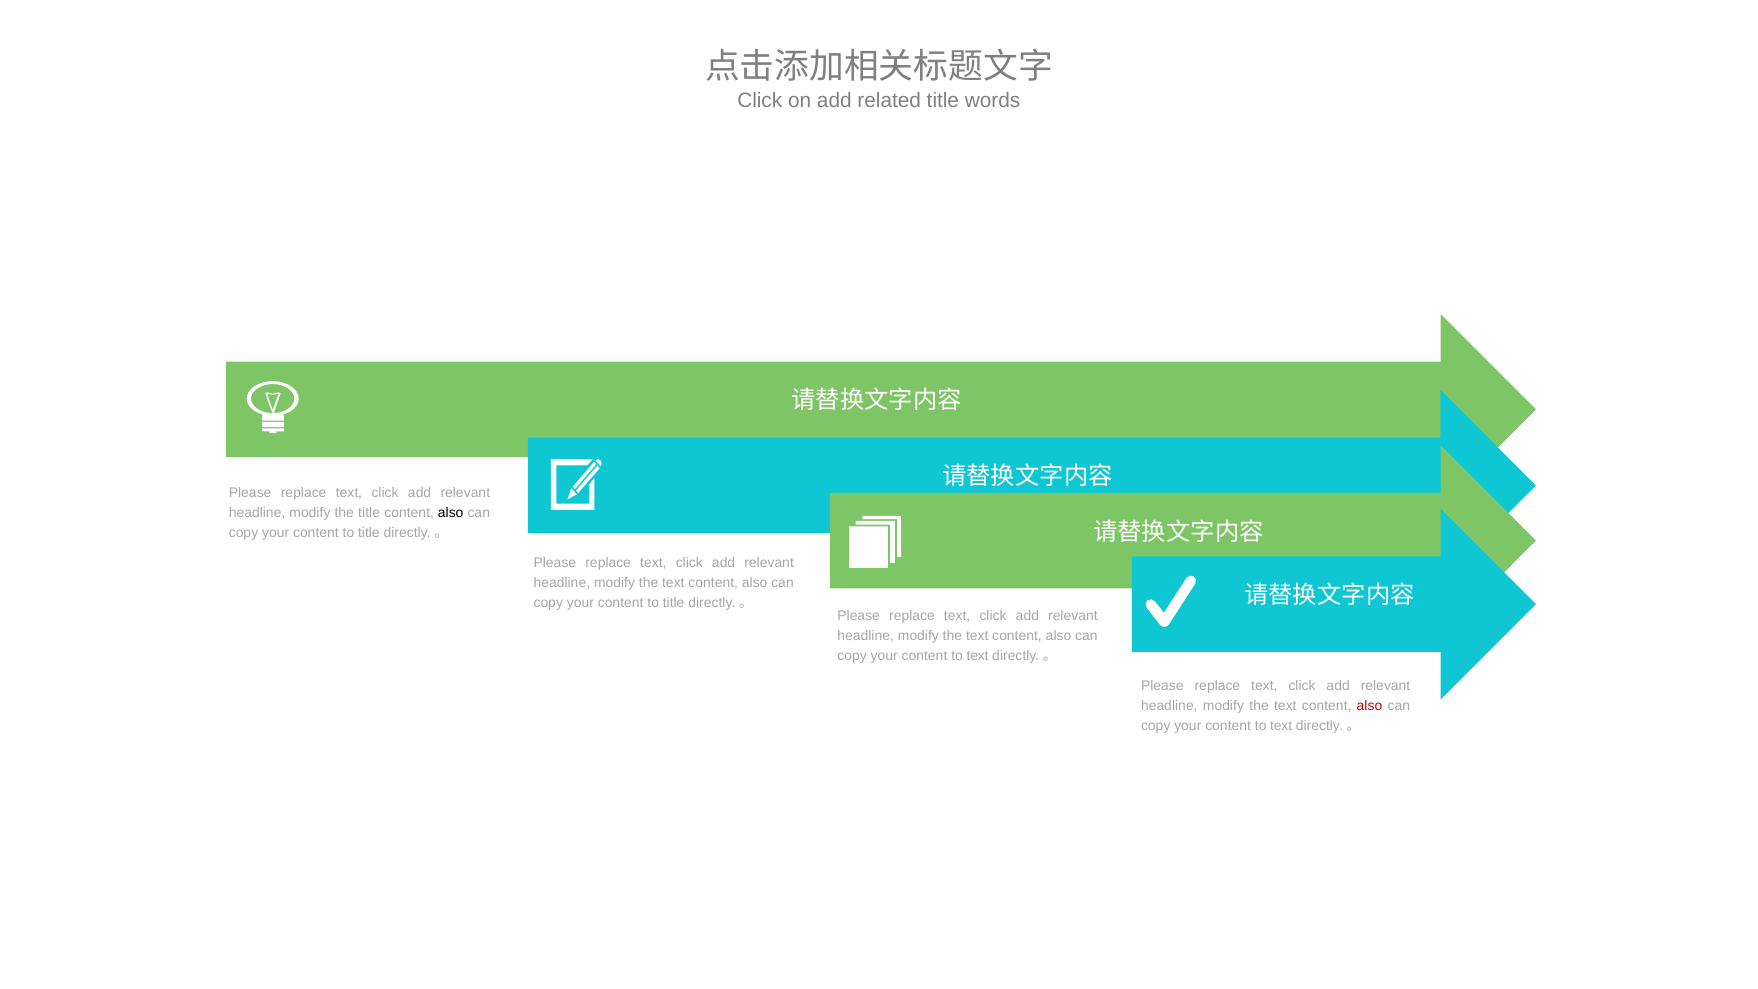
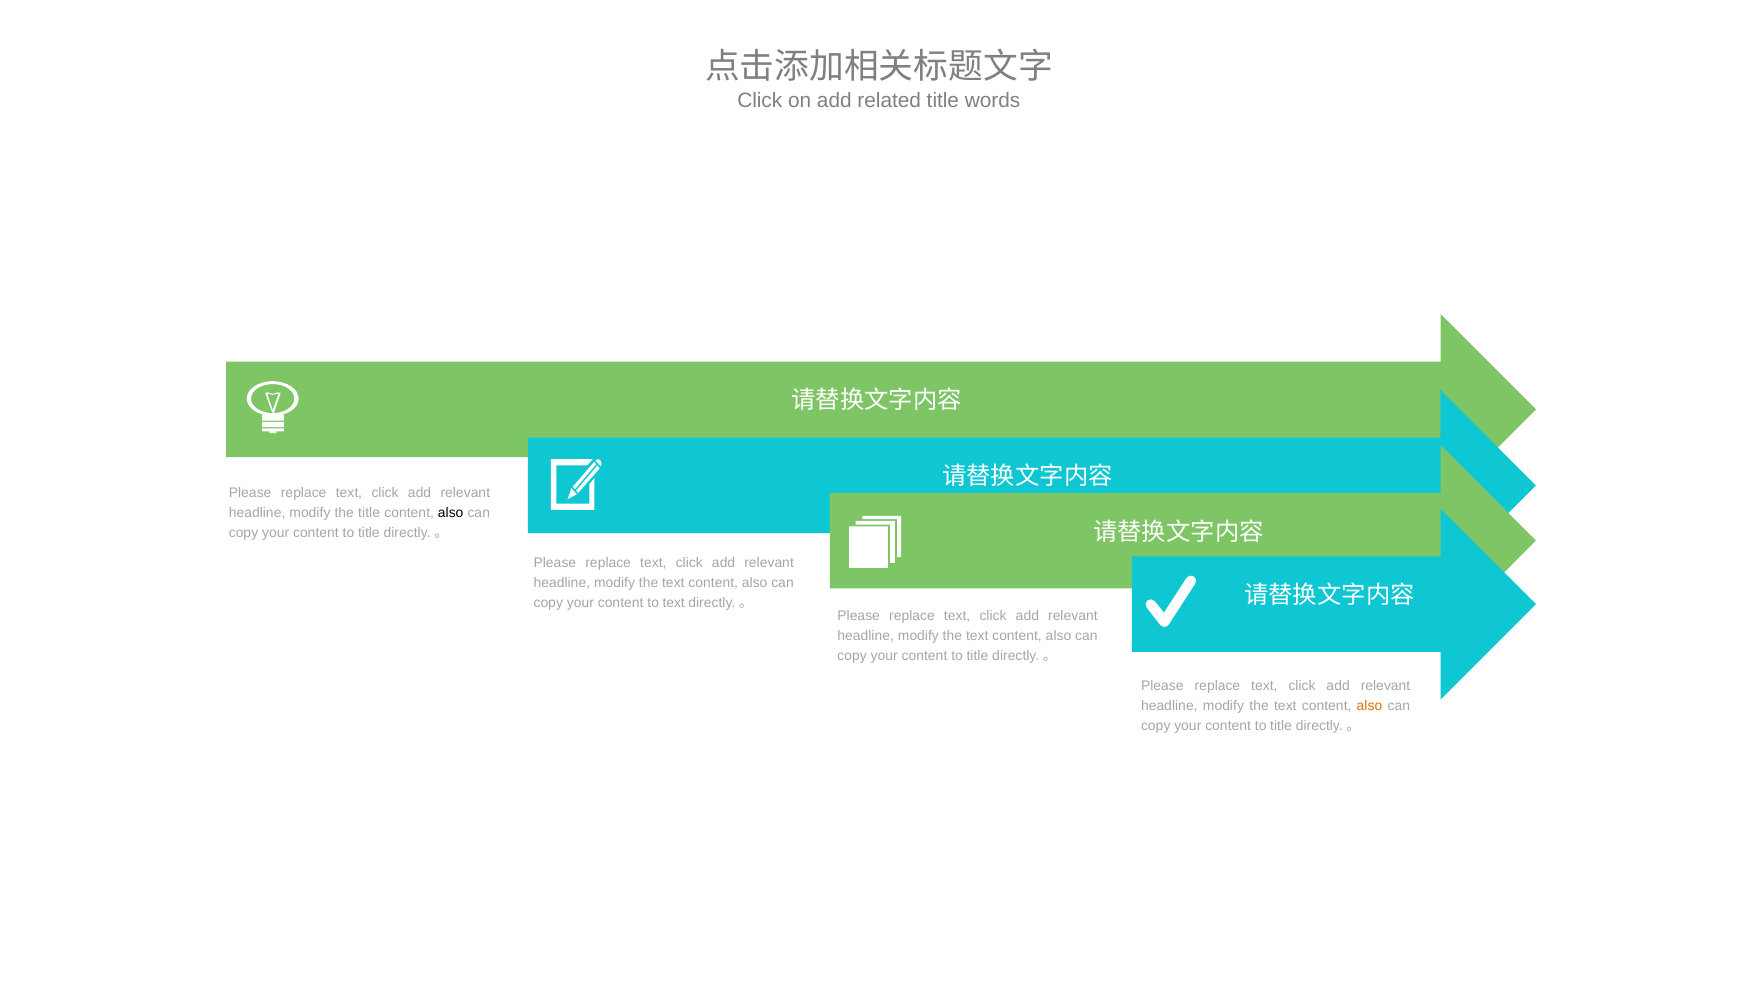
title: title -> text (674, 603)
text: text -> title (977, 656)
also colour: red -> orange (1370, 706)
text: text -> title (1281, 726)
